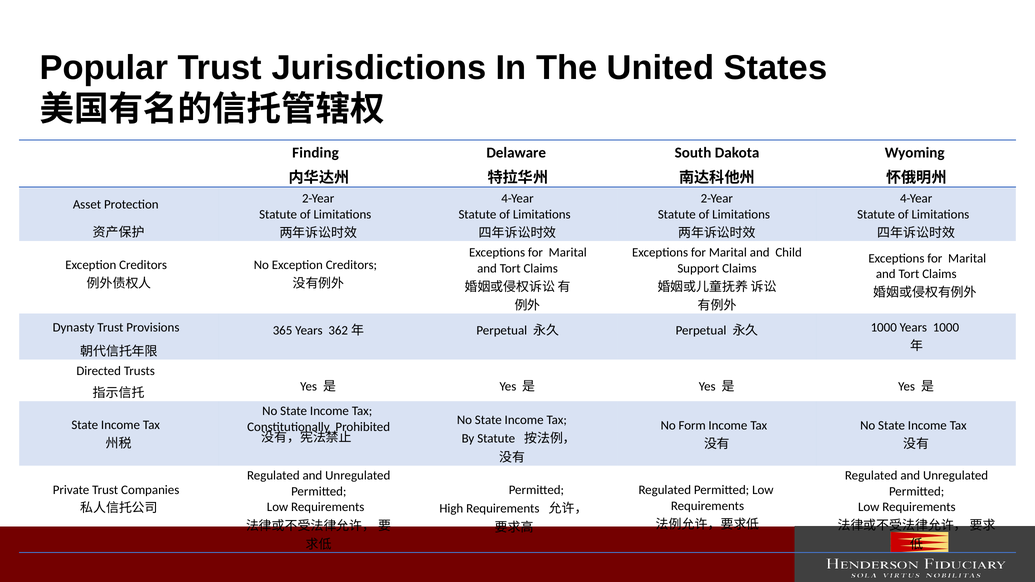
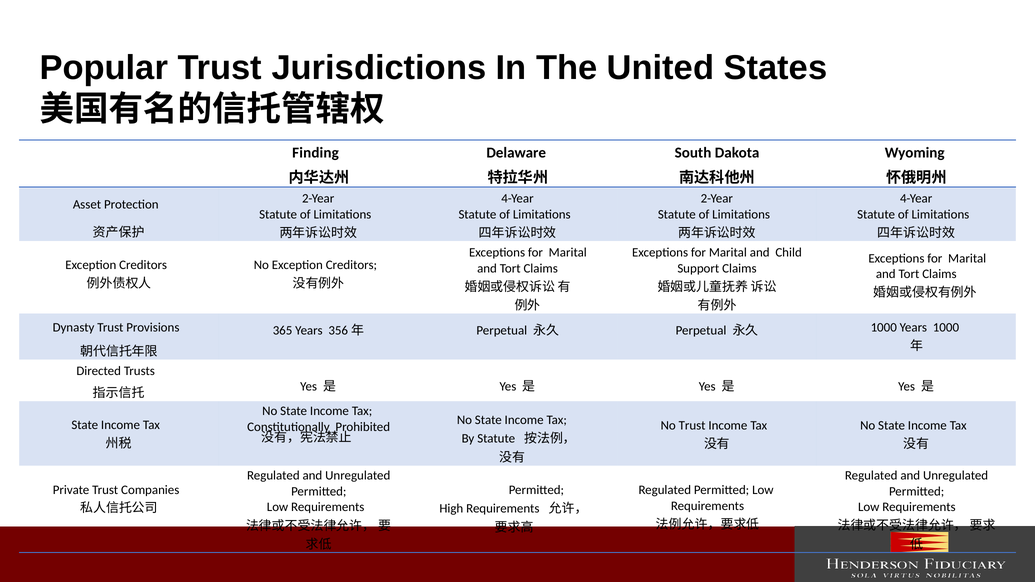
362: 362 -> 356 (338, 330)
No Form: Form -> Trust (692, 425)
